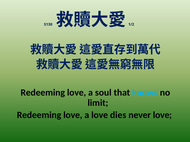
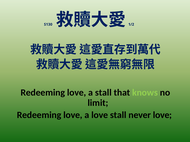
a soul: soul -> stall (103, 93)
knows colour: light blue -> light green (145, 93)
love dies: dies -> stall (118, 115)
